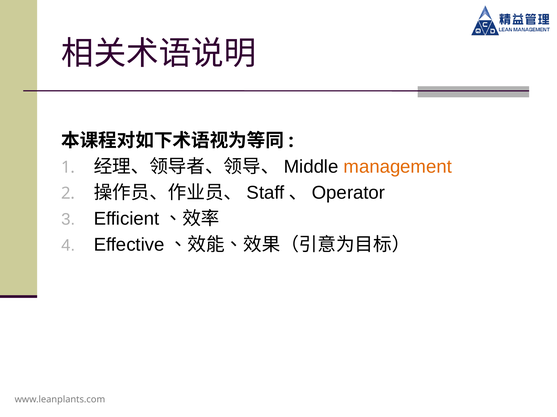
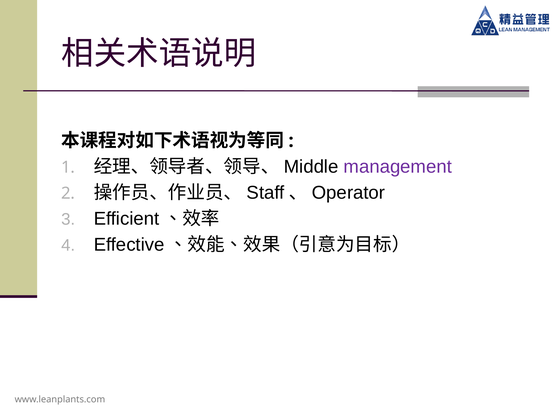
management colour: orange -> purple (398, 167)
